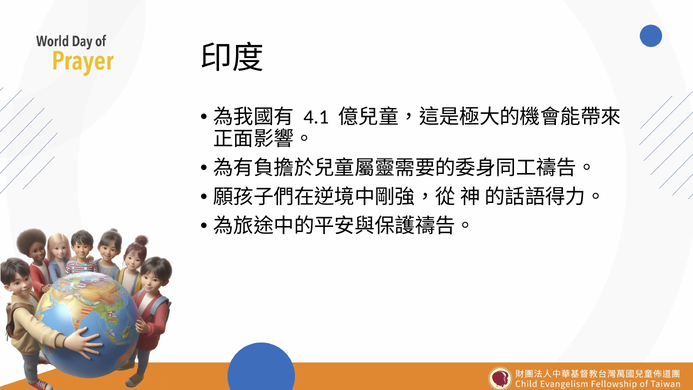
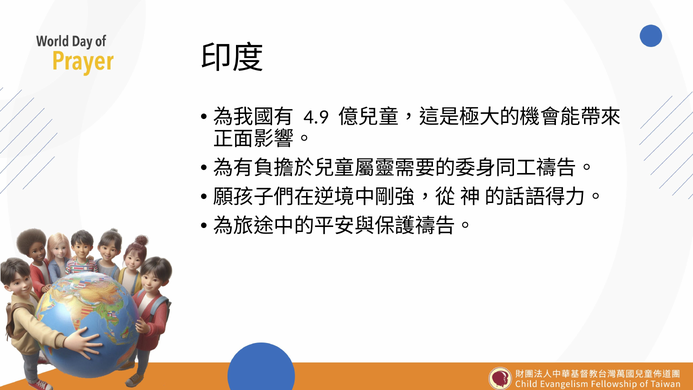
4.1: 4.1 -> 4.9 (316, 117)
